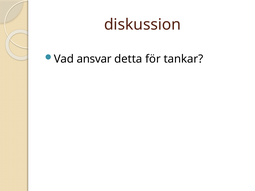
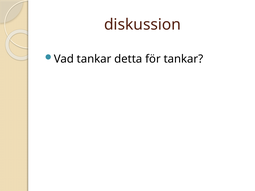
Vad ansvar: ansvar -> tankar (94, 59)
